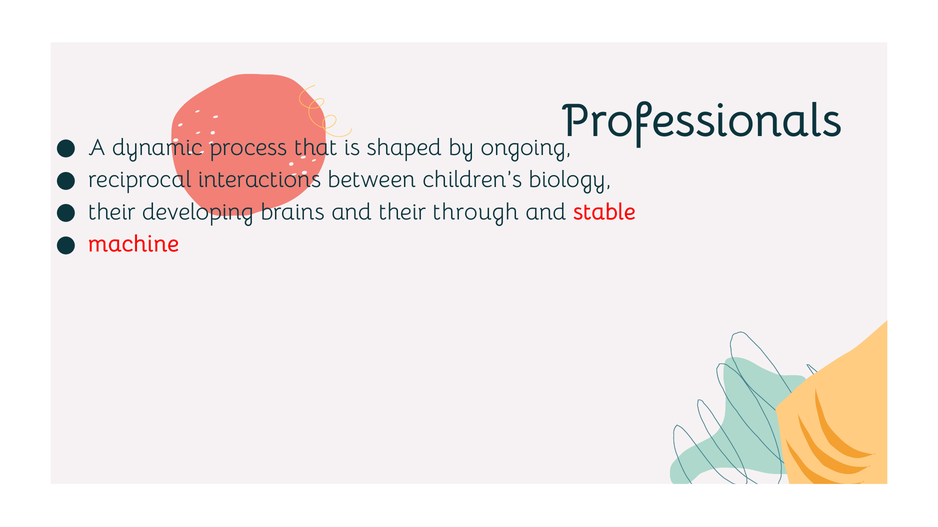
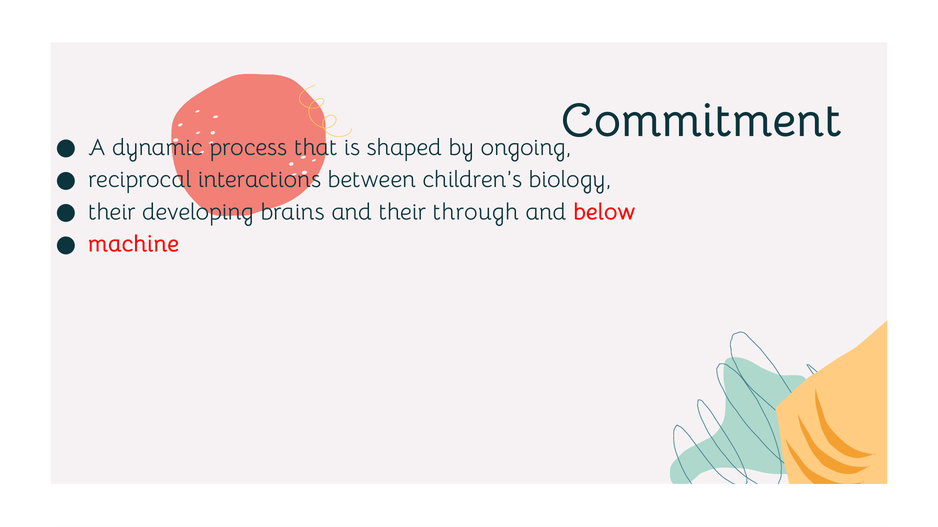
Professionals: Professionals -> Commitment (701, 121)
stable: stable -> below (604, 212)
